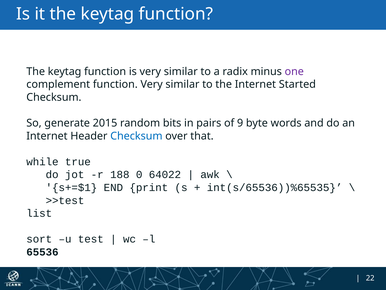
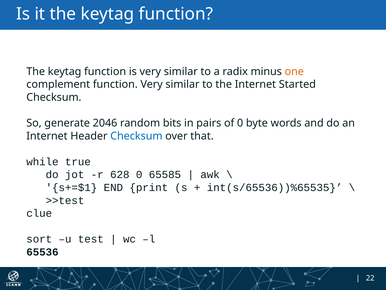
one colour: purple -> orange (294, 71)
2015: 2015 -> 2046 (105, 123)
of 9: 9 -> 0 (240, 123)
188: 188 -> 628 (120, 174)
64022: 64022 -> 65585 (165, 174)
list: list -> clue (39, 213)
